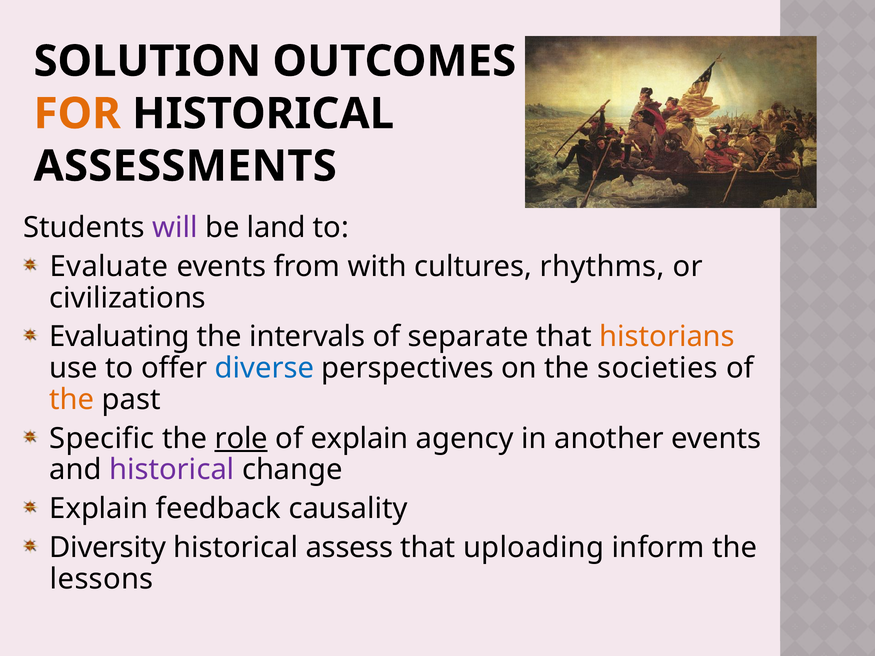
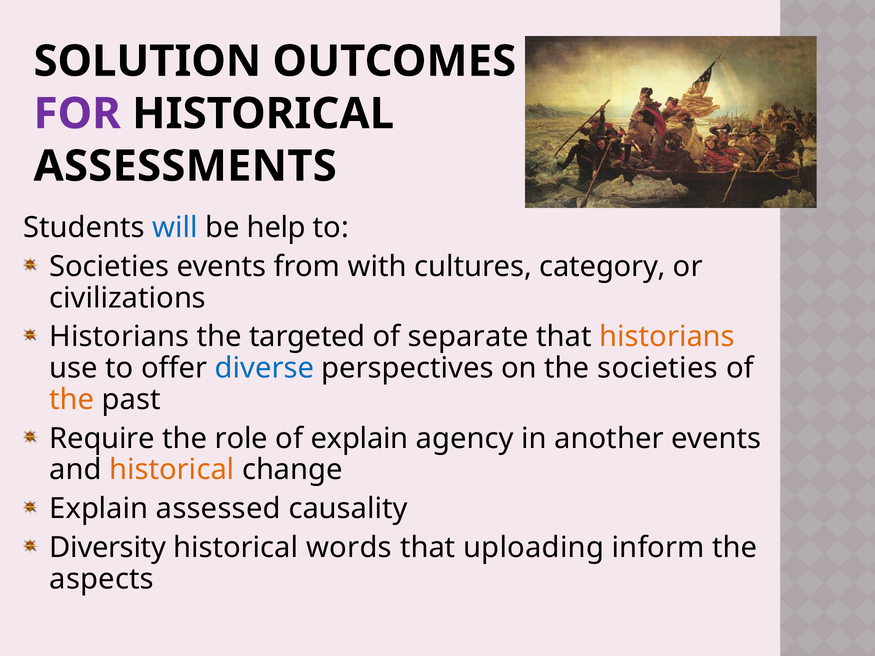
FOR colour: orange -> purple (77, 114)
will colour: purple -> blue (175, 228)
land: land -> help (276, 228)
Evaluate: Evaluate -> Societies (109, 267)
rhythms: rhythms -> category (602, 267)
Evaluating: Evaluating -> Historians (119, 337)
intervals: intervals -> targeted (307, 337)
Specific: Specific -> Require (102, 439)
role underline: present -> none (241, 439)
historical colour: purple -> orange (172, 470)
feedback: feedback -> assessed (218, 509)
assess: assess -> words (349, 548)
lessons: lessons -> aspects (102, 579)
